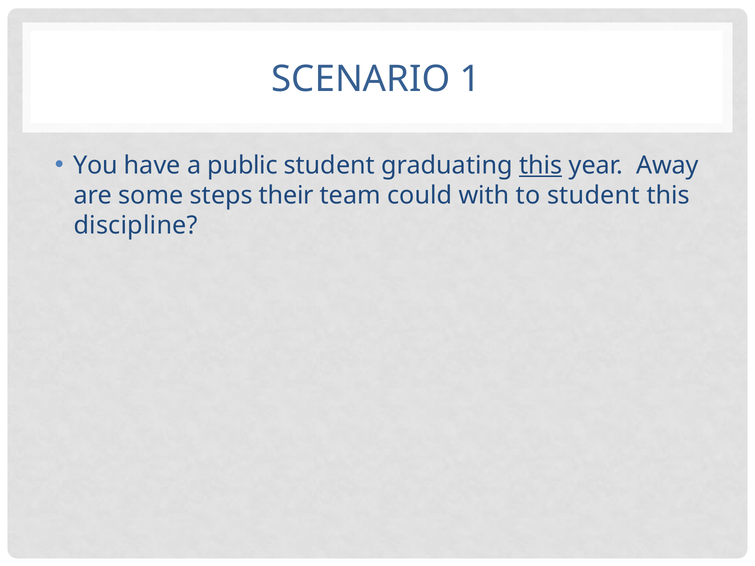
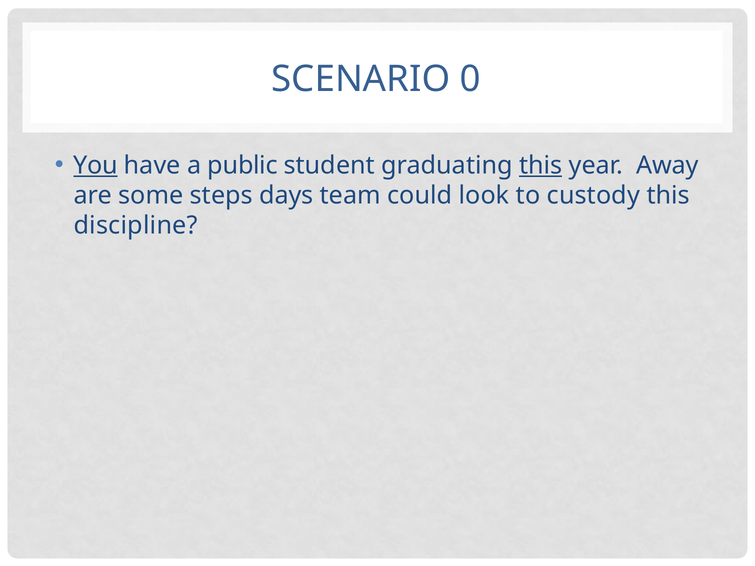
1: 1 -> 0 (470, 79)
You underline: none -> present (96, 165)
their: their -> days (286, 196)
with: with -> look (484, 196)
to student: student -> custody (593, 196)
